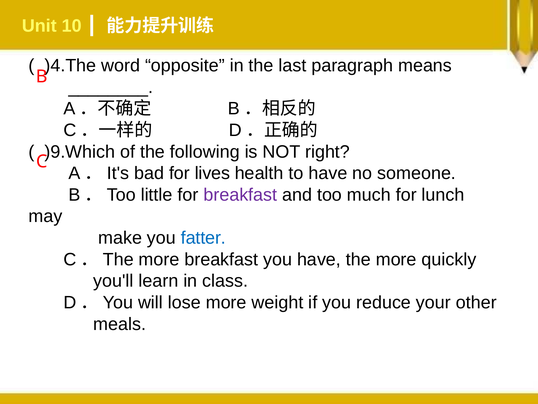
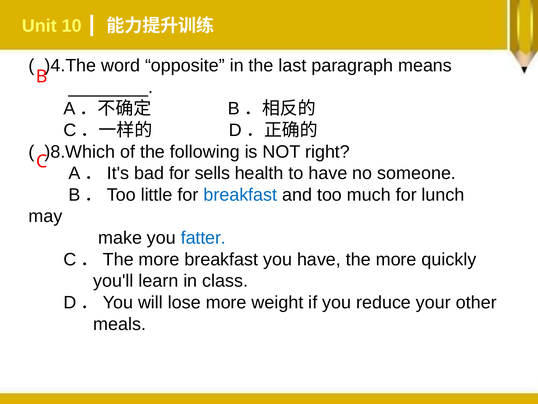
)9.Which: )9.Which -> )8.Which (80, 152)
lives: lives -> sells (212, 173)
breakfast colour: purple -> blue (240, 195)
